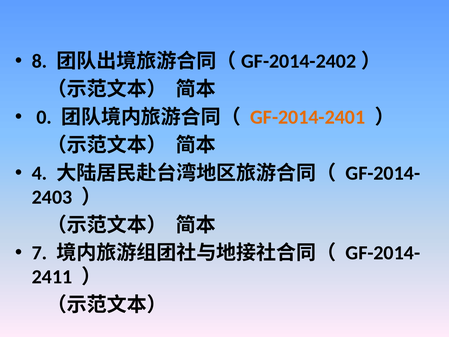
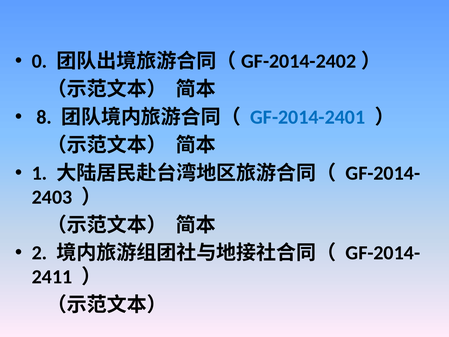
8: 8 -> 0 (40, 61)
0: 0 -> 8 (44, 117)
GF-2014-2401 colour: orange -> blue (308, 117)
4: 4 -> 1 (40, 173)
7: 7 -> 2 (40, 253)
